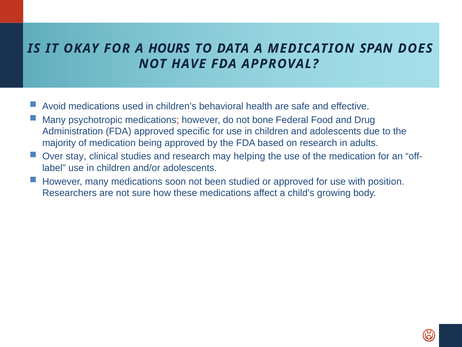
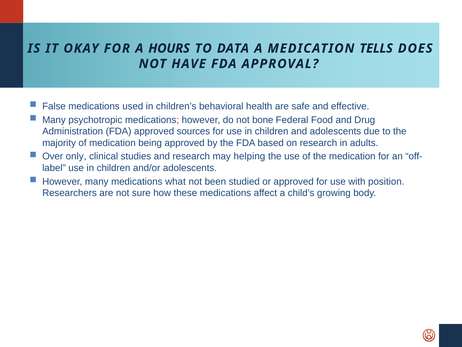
SPAN: SPAN -> TELLS (376, 48)
Avoid: Avoid -> False (54, 106)
specific: specific -> sources (193, 131)
stay: stay -> only (76, 156)
soon: soon -> what (175, 181)
